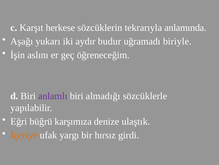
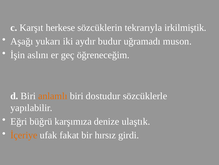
anlamında: anlamında -> irkilmiştik (185, 27)
biriyle: biriyle -> muson (177, 41)
anlamlı colour: purple -> orange (53, 96)
almadığı: almadığı -> dostudur (103, 96)
yargı: yargı -> fakat (69, 135)
